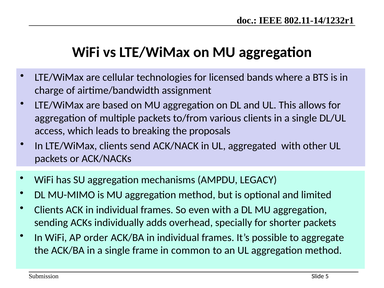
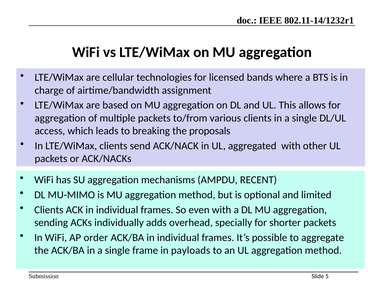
LEGACY: LEGACY -> RECENT (258, 180)
common: common -> payloads (191, 250)
